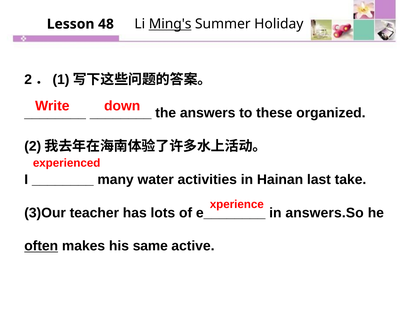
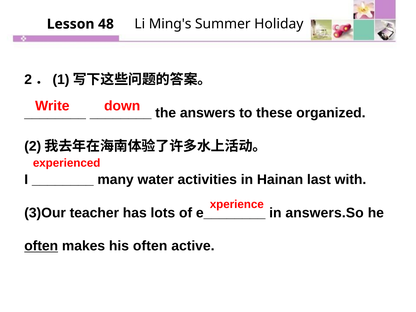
Ming's underline: present -> none (170, 24)
take: take -> with (351, 180)
his same: same -> often (150, 246)
